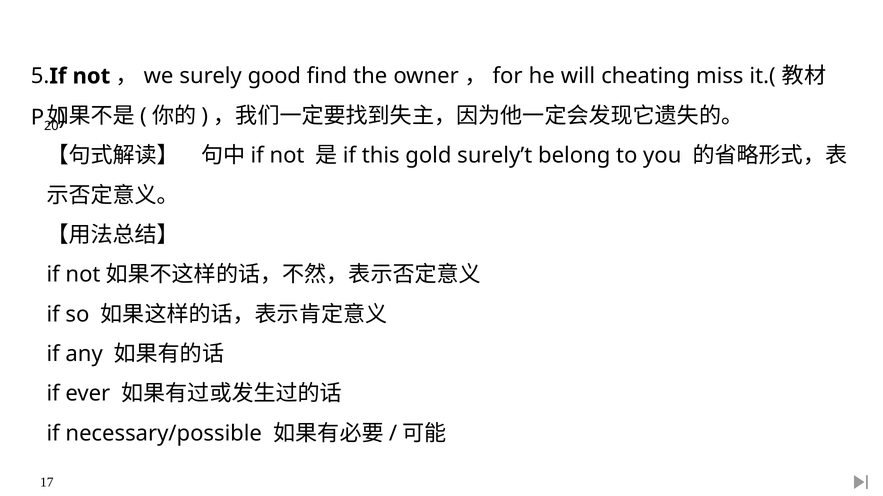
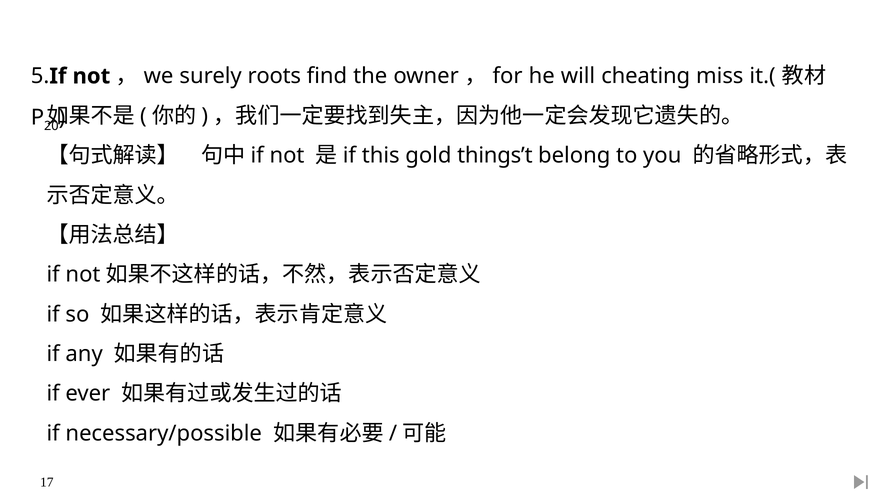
good: good -> roots (274, 76)
surely’t: surely’t -> things’t (495, 156)
